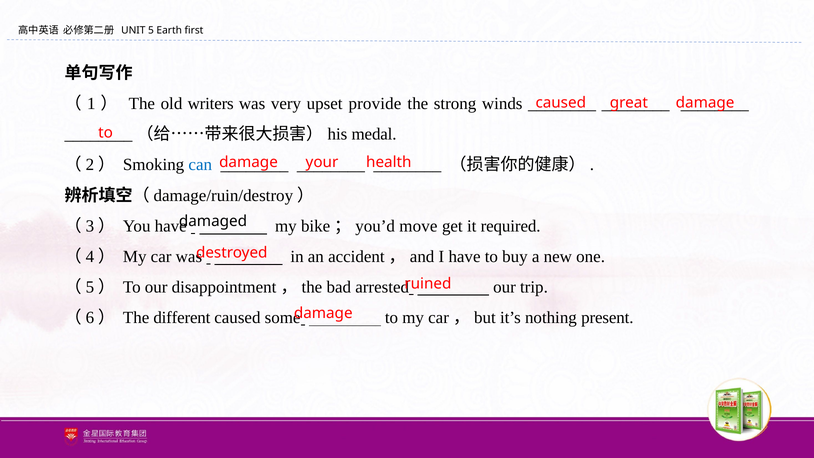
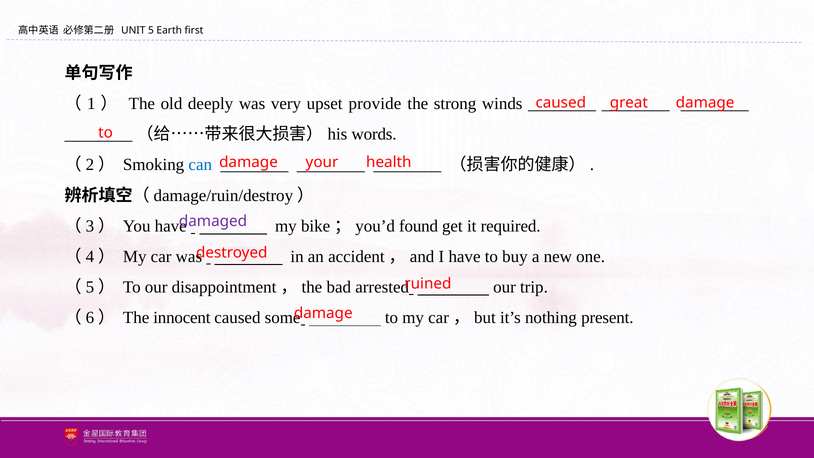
writers: writers -> deeply (211, 104)
medal: medal -> words (374, 134)
damaged colour: black -> purple (213, 221)
move: move -> found (419, 226)
different: different -> innocent (182, 317)
